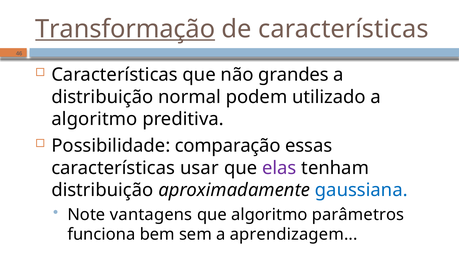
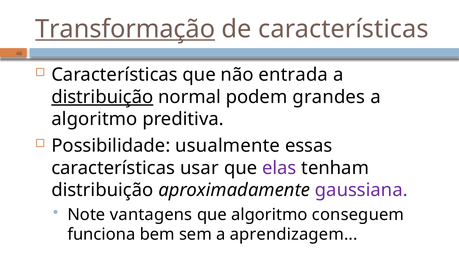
grandes: grandes -> entrada (293, 75)
distribuição underline: none -> present (102, 97)
utilizado: utilizado -> grandes (329, 97)
comparação: comparação -> usualmente (228, 146)
gaussiana colour: blue -> purple (361, 190)
parâmetros: parâmetros -> conseguem (358, 215)
